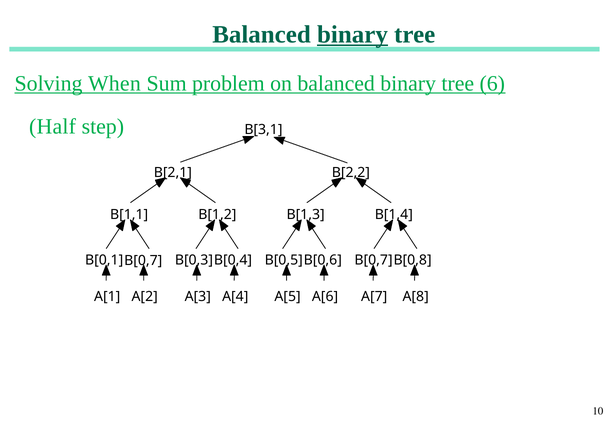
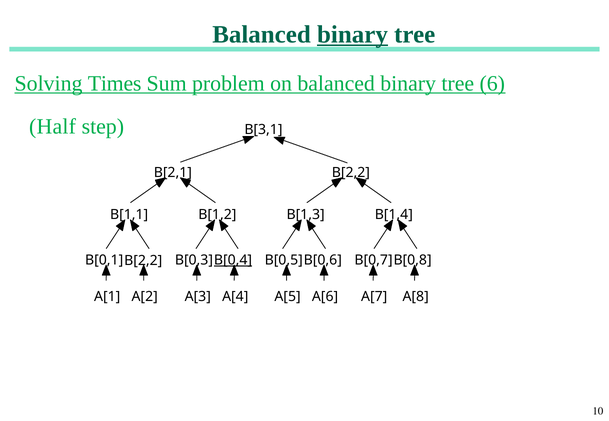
When: When -> Times (115, 83)
B[0,4 underline: none -> present (233, 260)
B[0,7: B[0,7 -> B[2,2 (143, 261)
